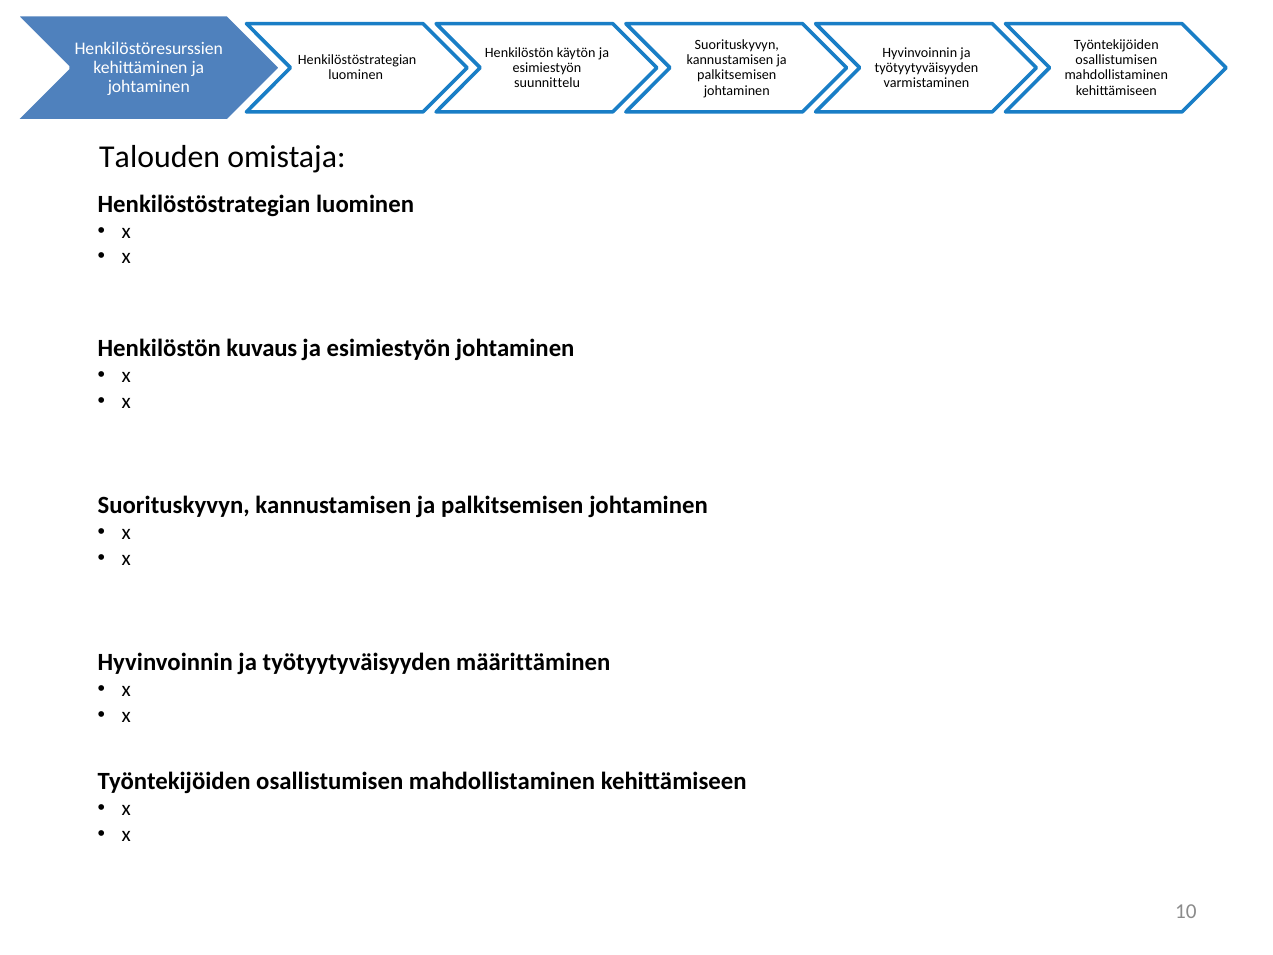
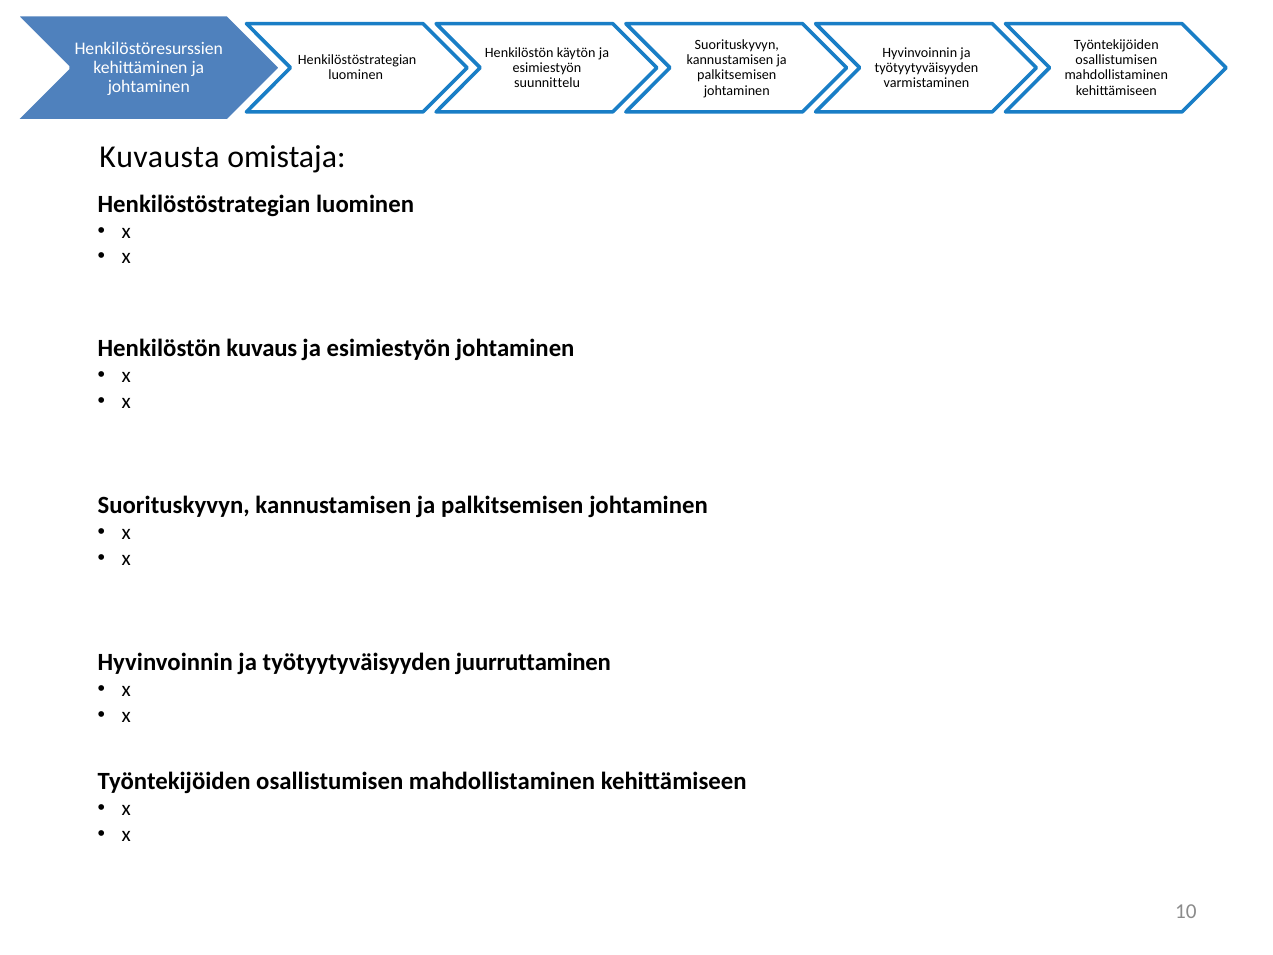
Talouden: Talouden -> Kuvausta (159, 157)
määrittäminen: määrittäminen -> juurruttaminen (533, 662)
